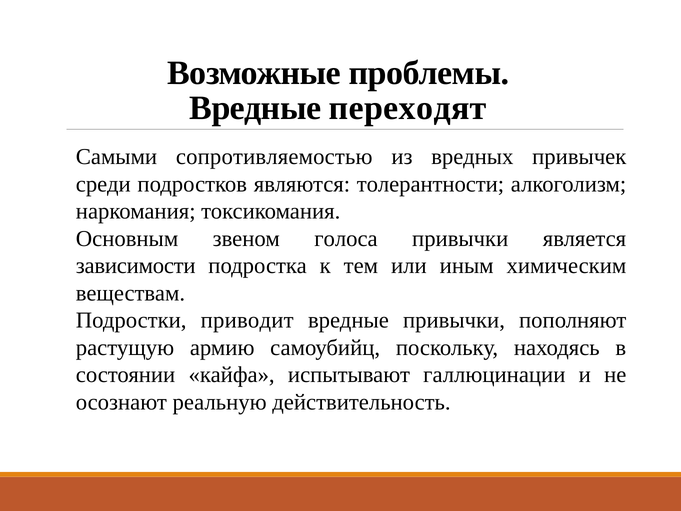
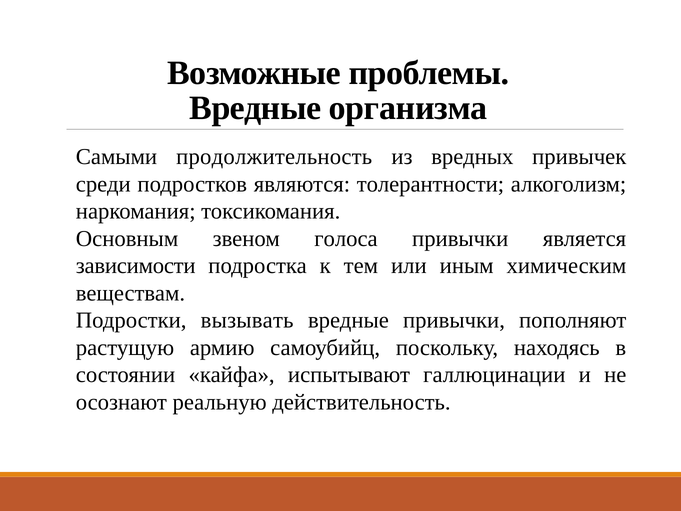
переходят: переходят -> организма (408, 108)
сопротивляемостью: сопротивляемостью -> продолжительность (274, 157)
приводит: приводит -> вызывать (247, 320)
